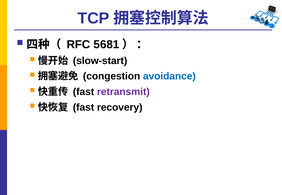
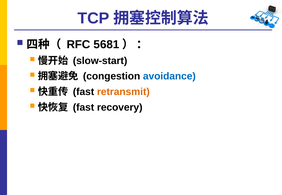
retransmit colour: purple -> orange (123, 92)
